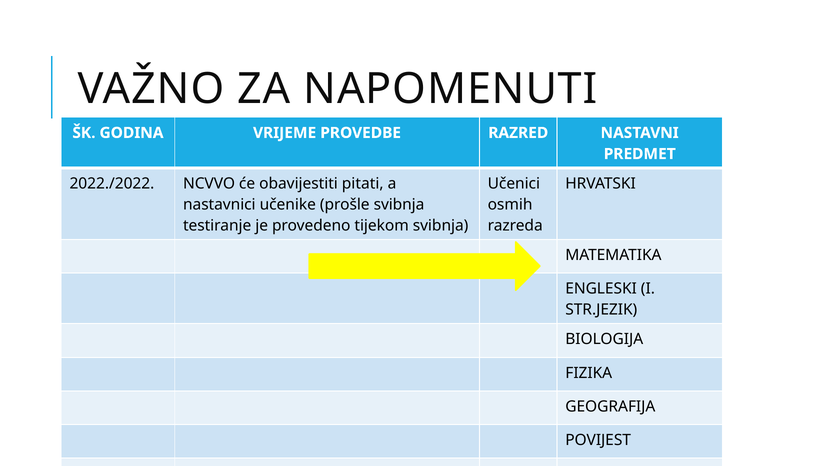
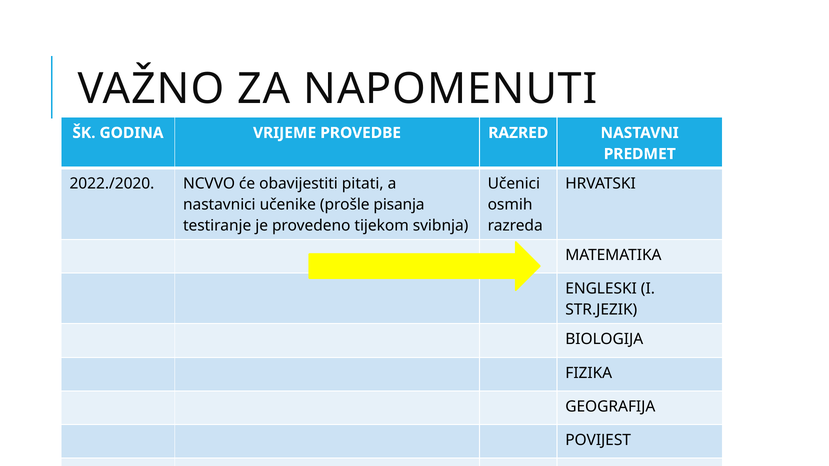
2022./2022: 2022./2022 -> 2022./2020 (112, 184)
prošle svibnja: svibnja -> pisanja (399, 205)
